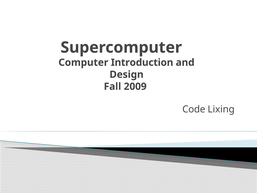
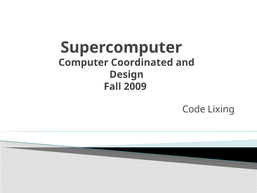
Introduction: Introduction -> Coordinated (142, 62)
